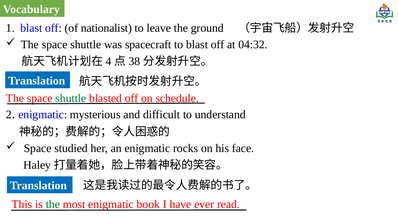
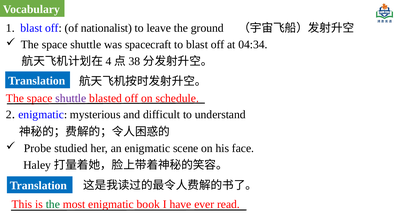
04:32: 04:32 -> 04:34 (253, 45)
shuttle colour: green -> purple (71, 98)
Space: Space -> Probe (38, 148)
rocks: rocks -> scene (186, 148)
